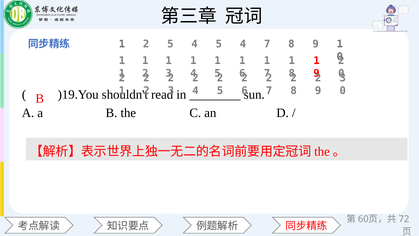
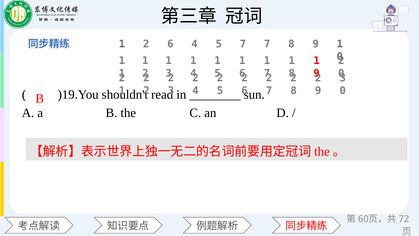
1 2 5: 5 -> 6 (170, 44)
4 5 4: 4 -> 7 (243, 44)
